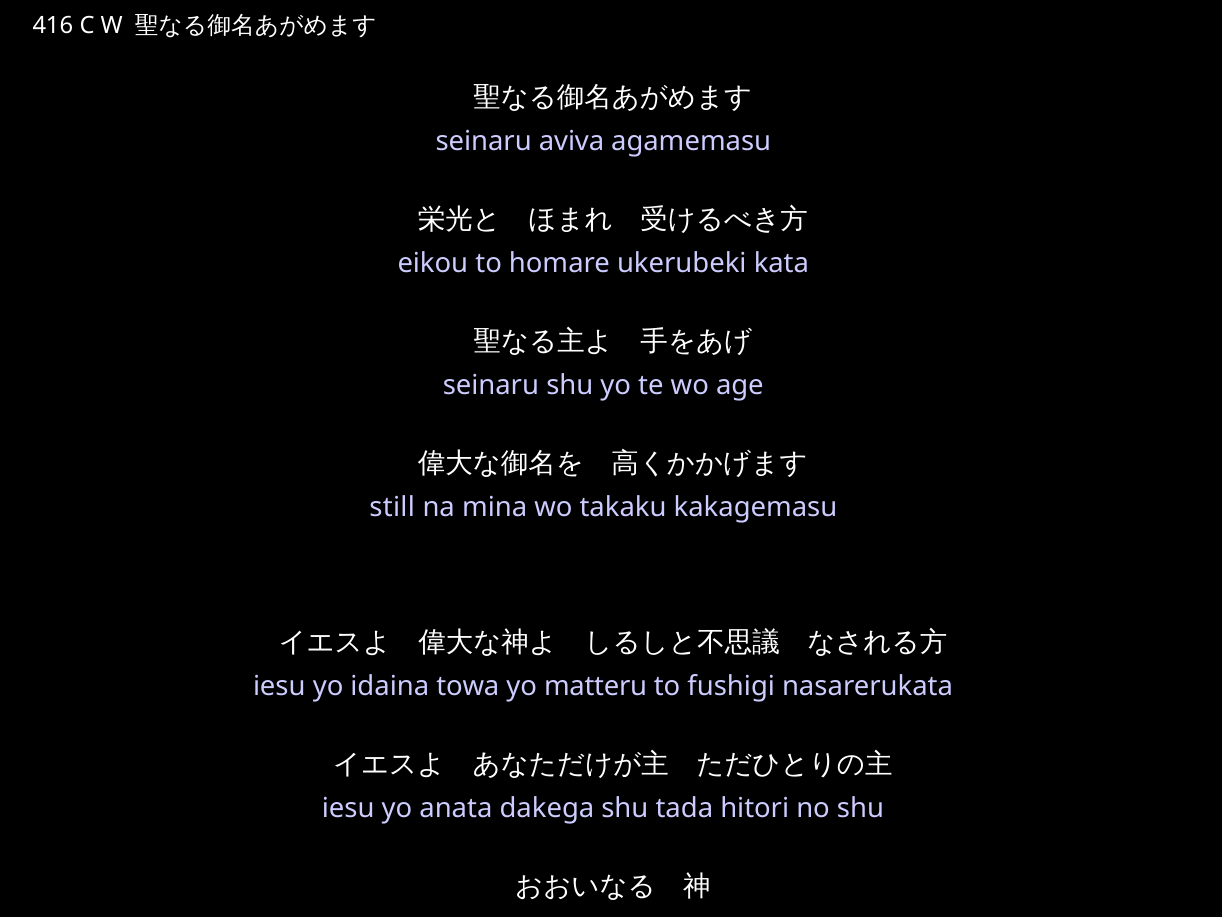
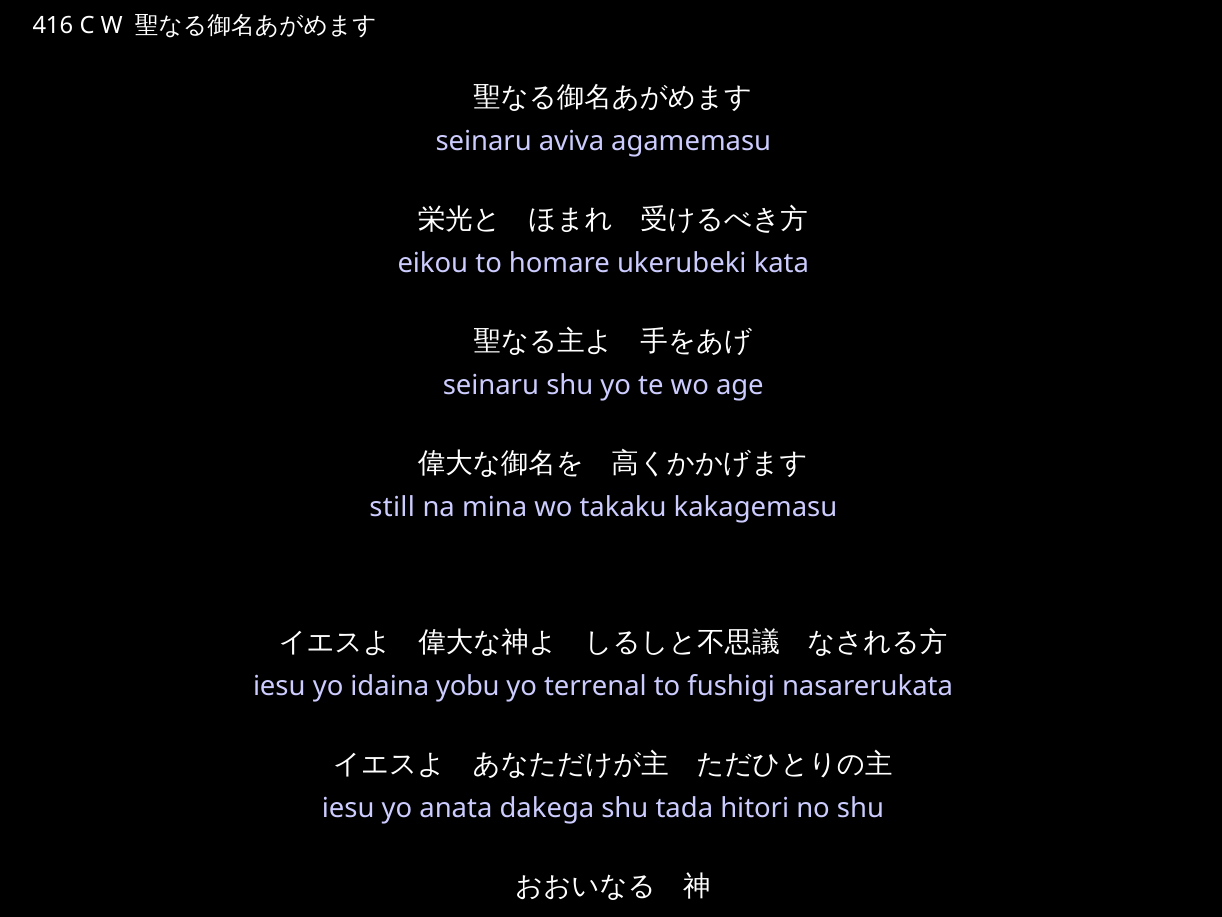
towa: towa -> yobu (468, 686)
matteru: matteru -> terrenal (595, 686)
